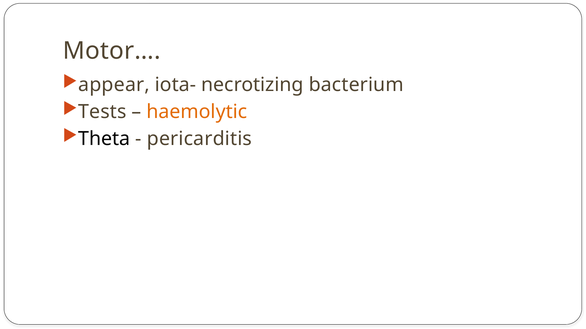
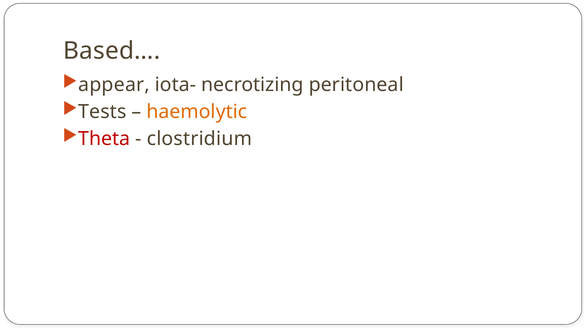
Motor…: Motor… -> Based… (112, 51)
bacterium: bacterium -> peritoneal (356, 85)
Theta colour: black -> red (104, 139)
pericarditis: pericarditis -> clostridium (199, 139)
